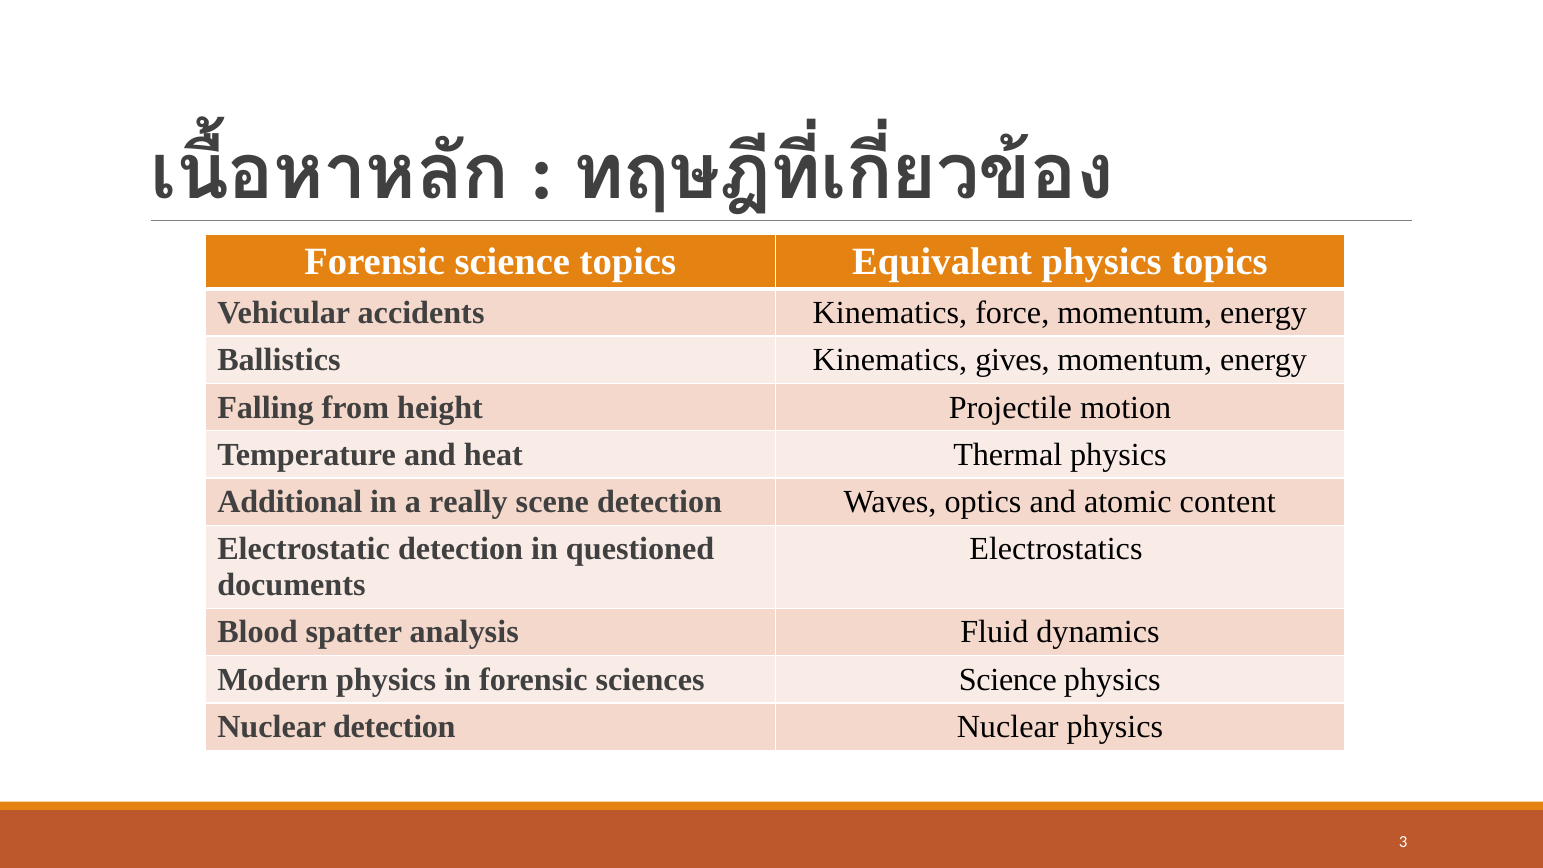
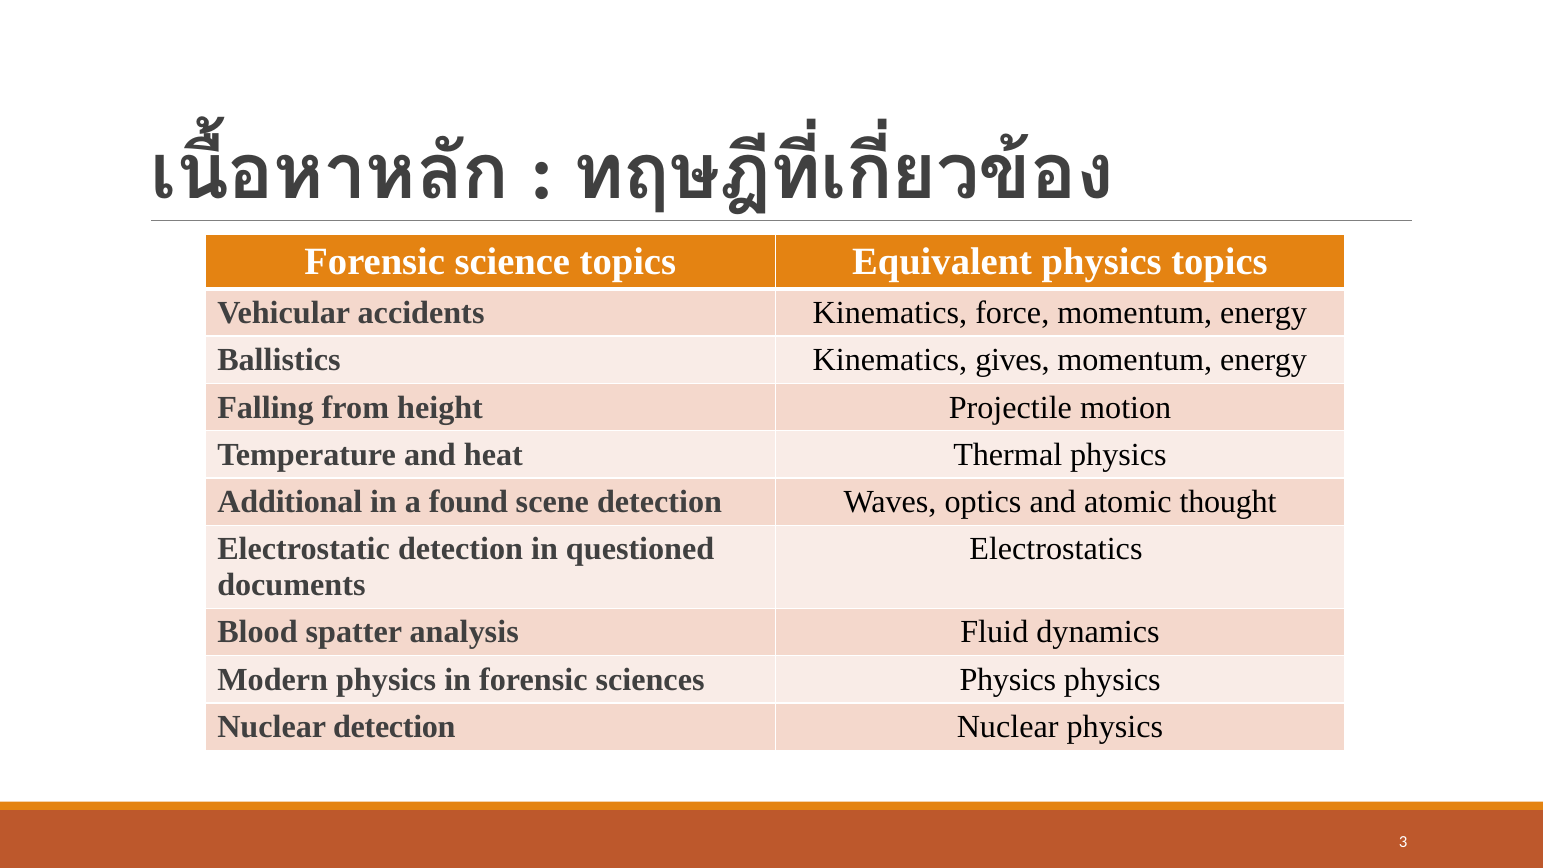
really: really -> found (468, 502)
content: content -> thought (1228, 502)
sciences Science: Science -> Physics (1008, 679)
